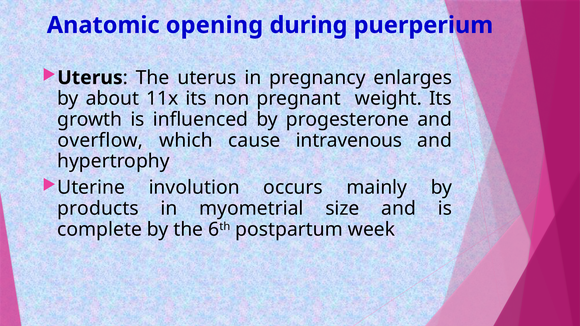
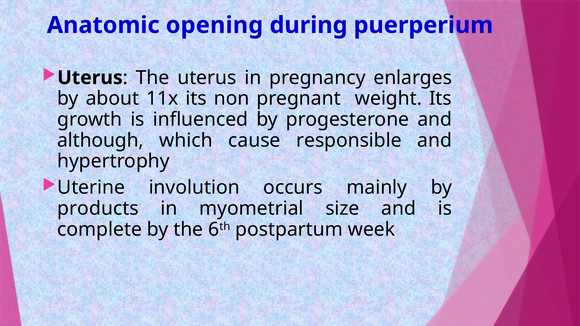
overflow: overflow -> although (100, 140)
intravenous: intravenous -> responsible (349, 140)
